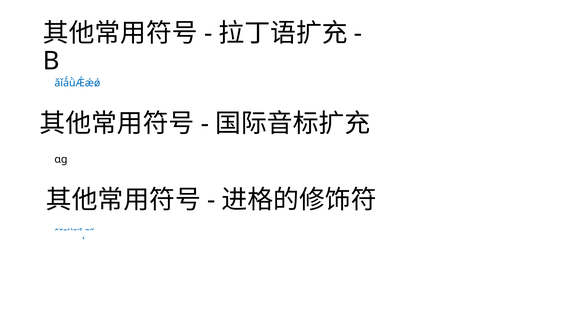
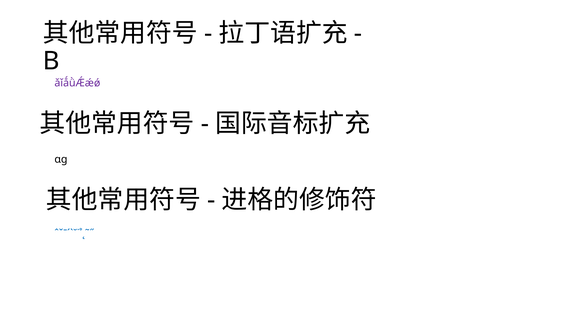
ǎǐǻǜǼǽǿ colour: blue -> purple (77, 83)
